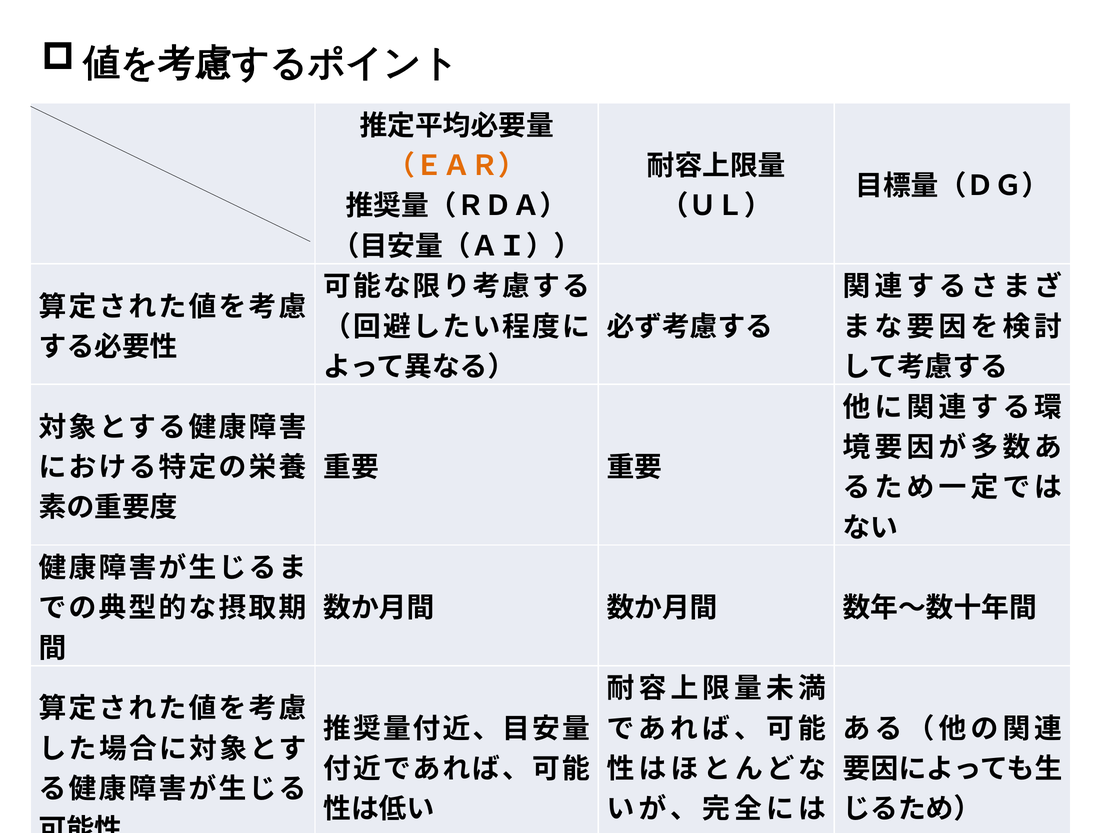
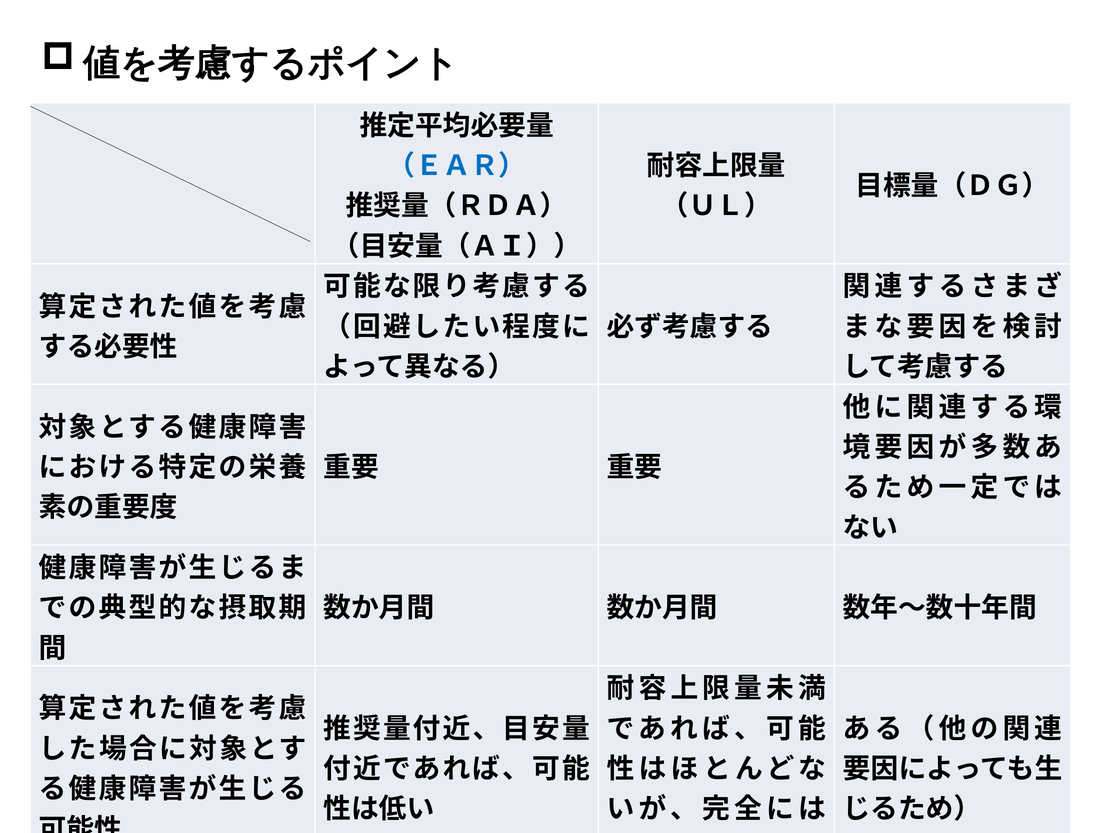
（ＥＡＲ） colour: orange -> blue (457, 166)
